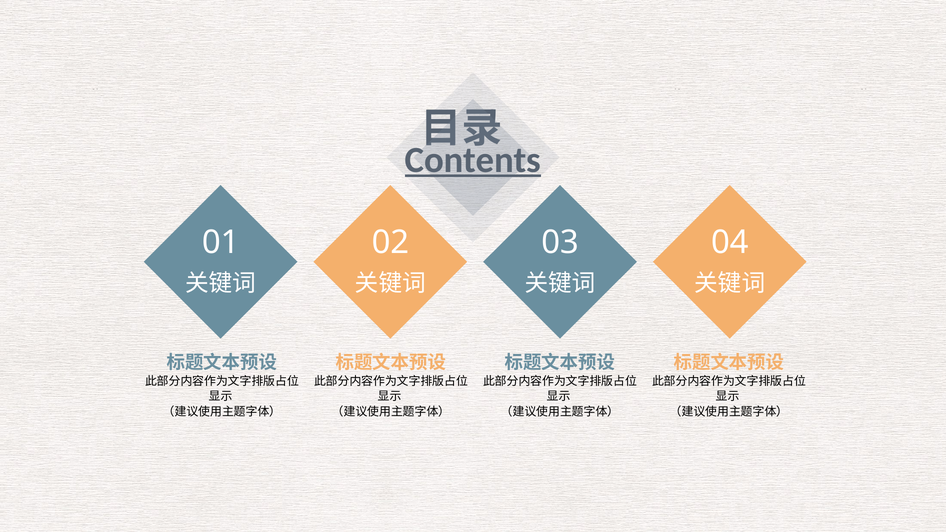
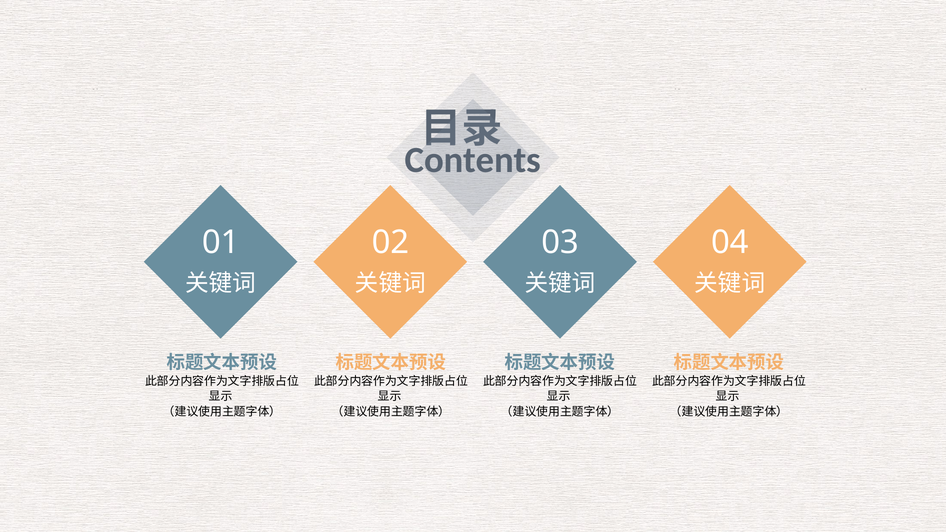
Contents underline: present -> none (473, 160)
